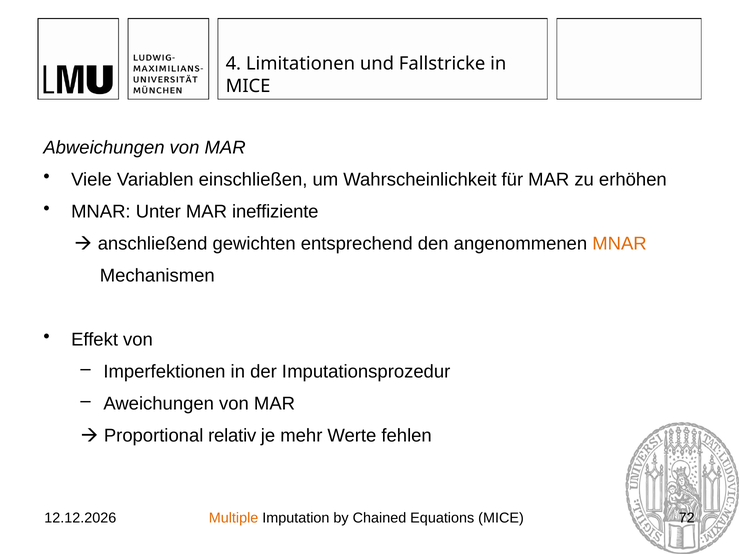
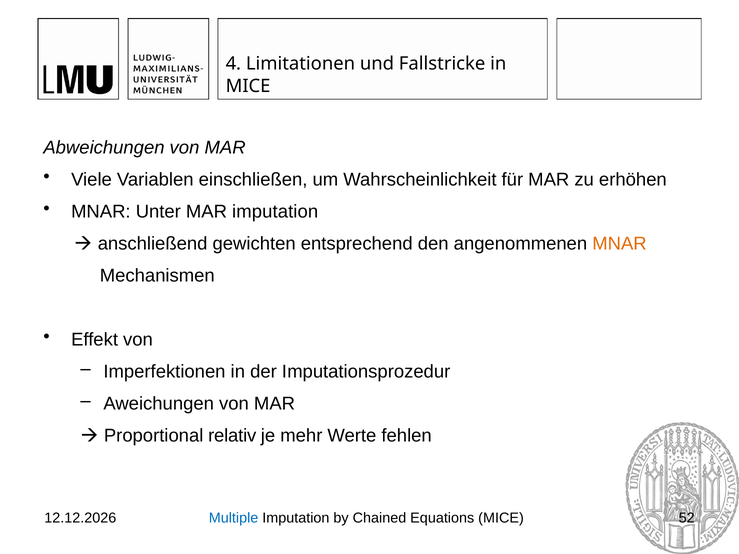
MAR ineffiziente: ineffiziente -> imputation (275, 212)
Multiple colour: orange -> blue (234, 518)
72: 72 -> 52 (687, 518)
